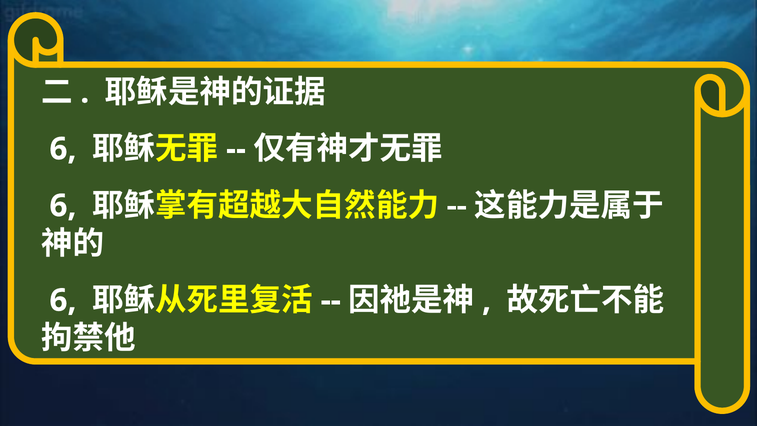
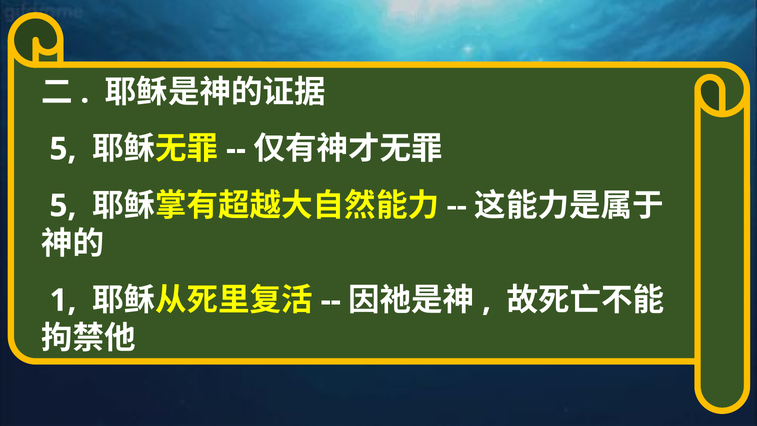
6: 6 -> 5 (63, 149)
6: 6 -> 5 (63, 206)
6: 6 -> 1 (63, 300)
